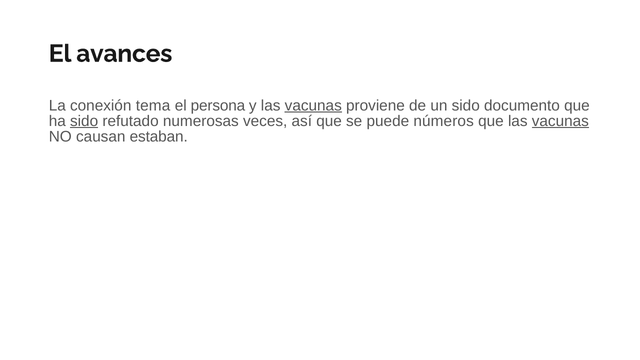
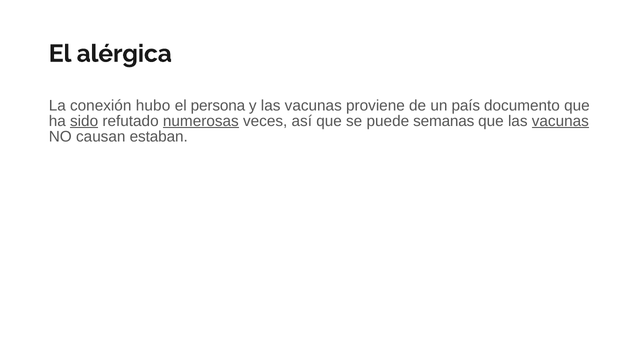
avances: avances -> alérgica (124, 54)
tema: tema -> hubo (153, 106)
vacunas underline: present -> none (313, 106)
un sido: sido -> país (466, 106)
numerosas underline: none -> present (201, 121)
números: números -> semanas (444, 121)
